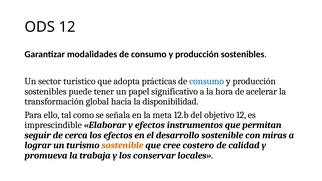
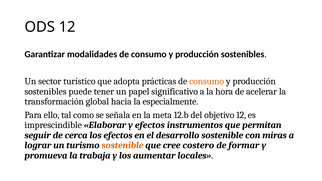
consumo colour: blue -> orange (207, 81)
disponibilidad: disponibilidad -> especialmente (170, 102)
calidad: calidad -> formar (244, 145)
conservar: conservar -> aumentar (154, 156)
